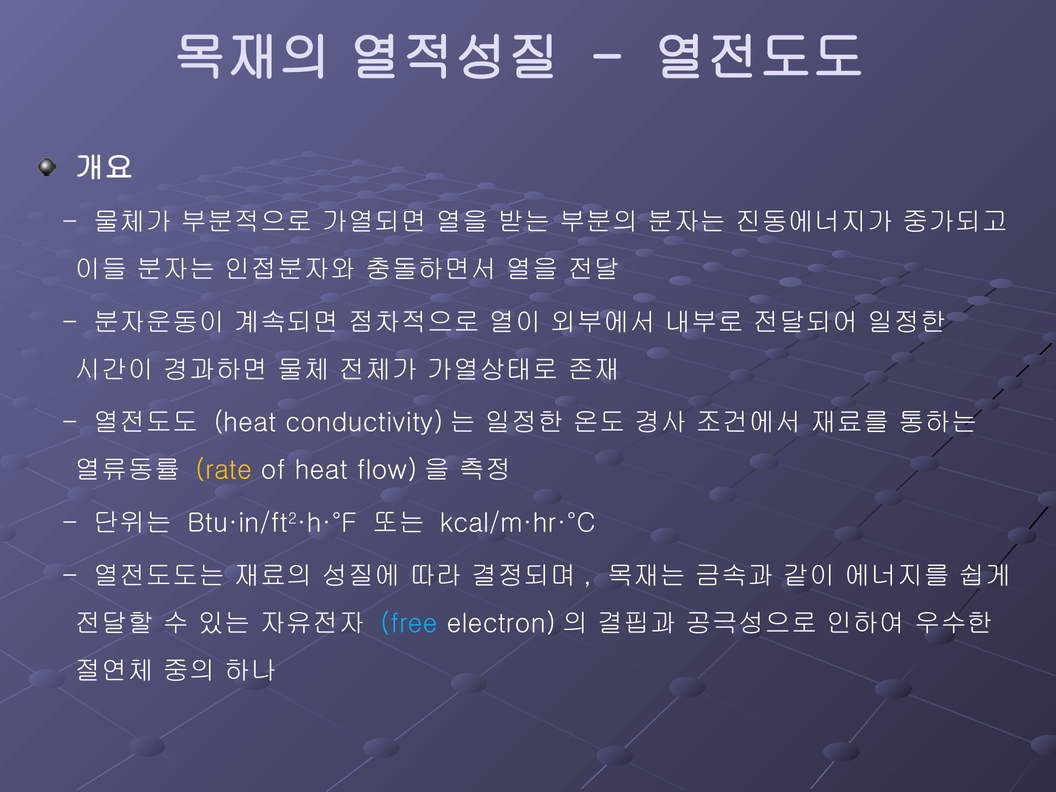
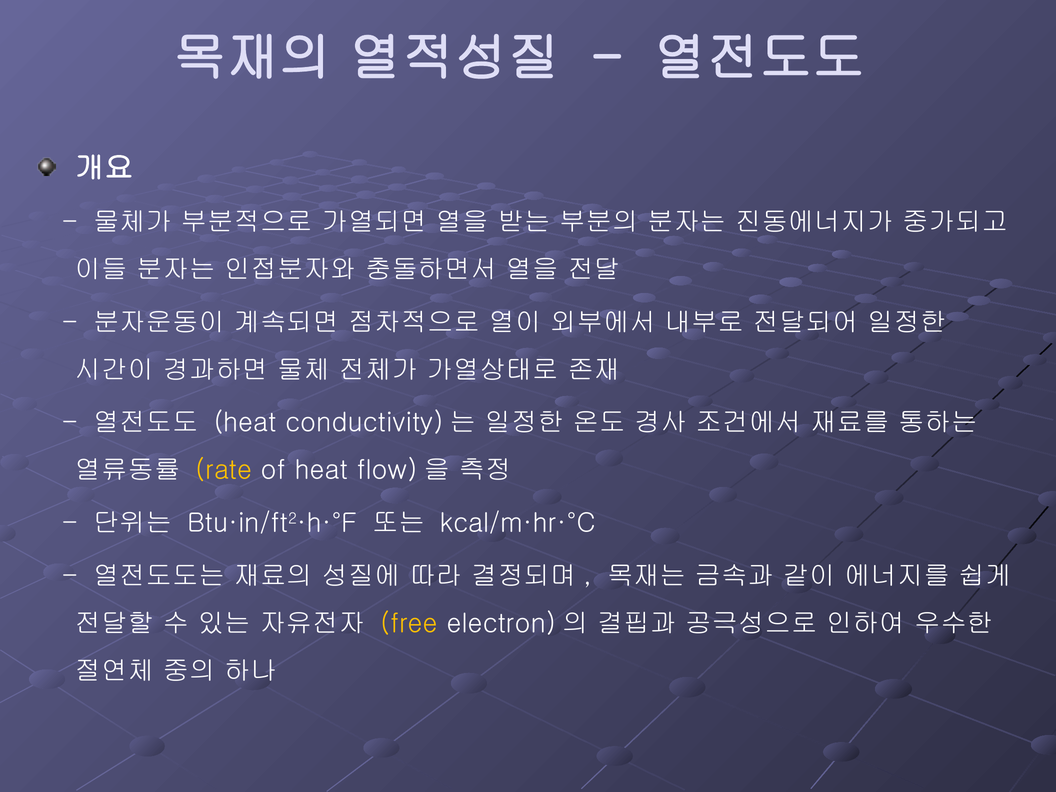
free colour: light blue -> yellow (409, 623)
